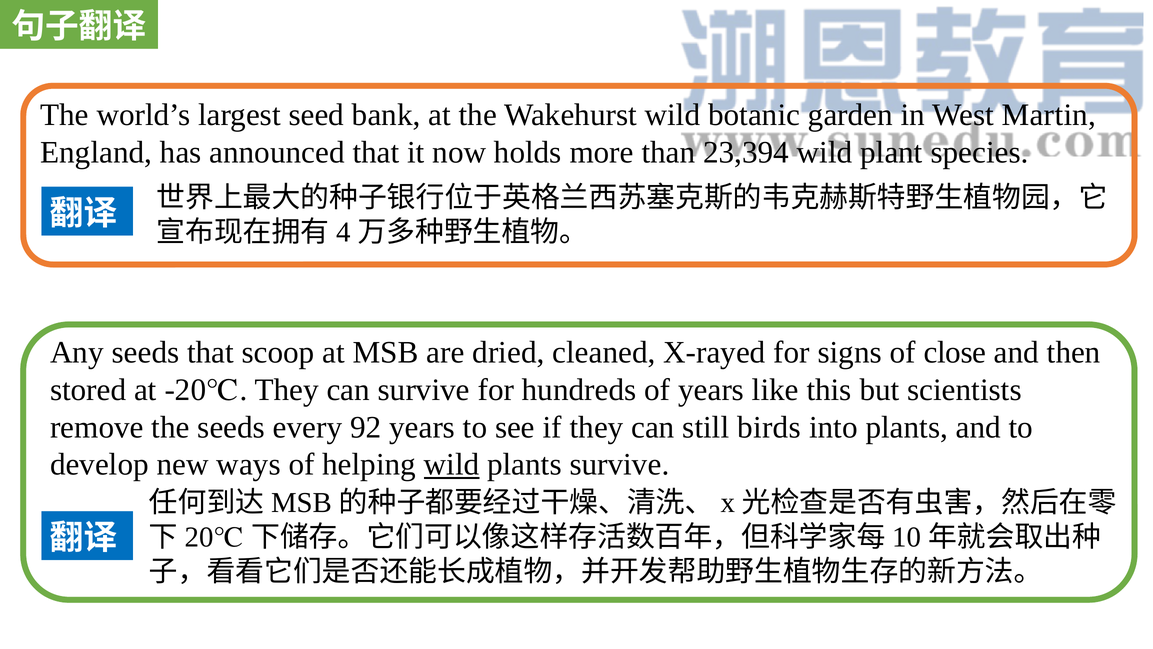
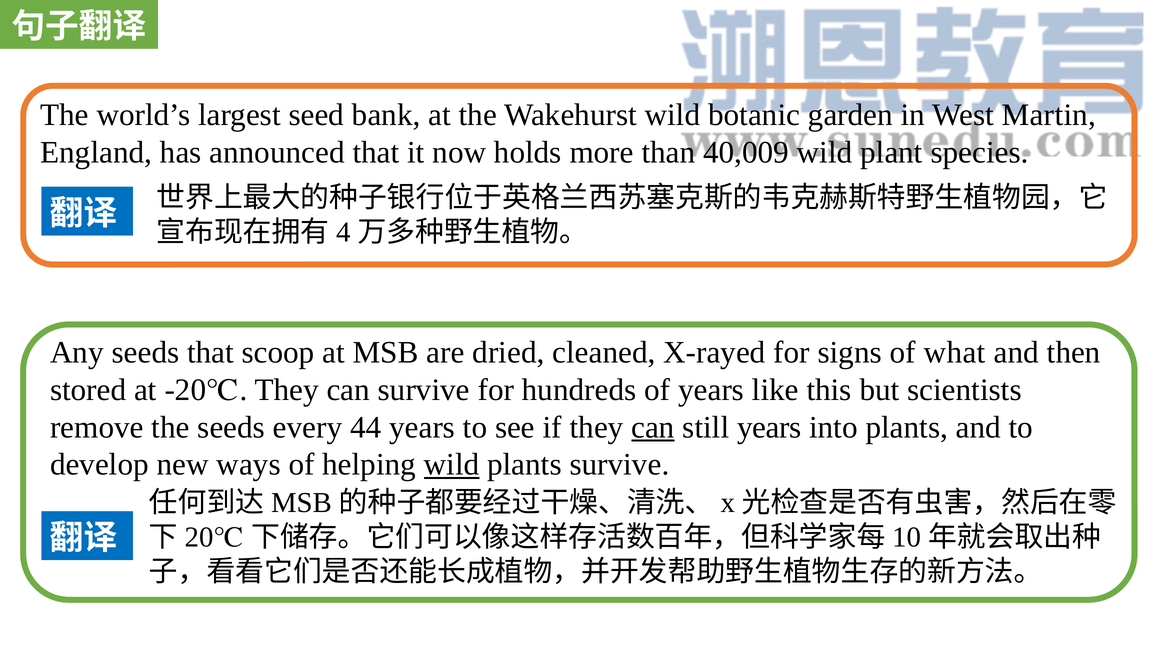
23,394: 23,394 -> 40,009 (746, 152)
close: close -> what (955, 352)
92: 92 -> 44 (366, 427)
can underline: none -> present (653, 427)
still birds: birds -> years (769, 427)
